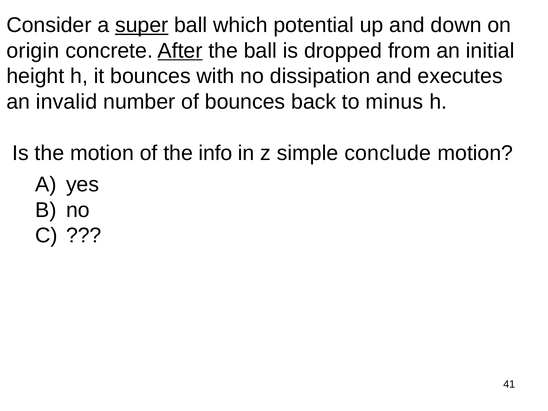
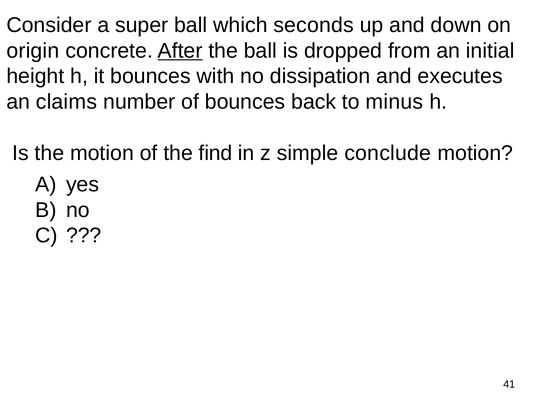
super underline: present -> none (142, 25)
potential: potential -> seconds (314, 25)
invalid: invalid -> claims (67, 102)
info: info -> find (215, 153)
